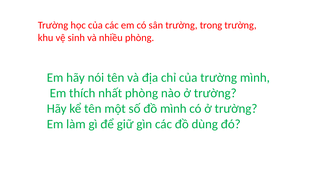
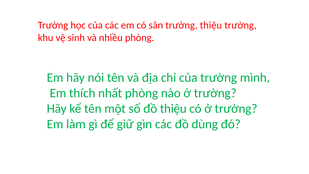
trường trong: trong -> thiệu (211, 25)
đồ mình: mình -> thiệu (173, 109)
